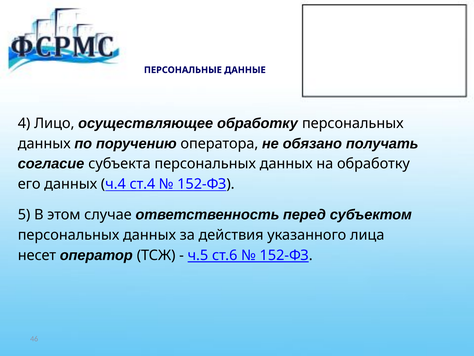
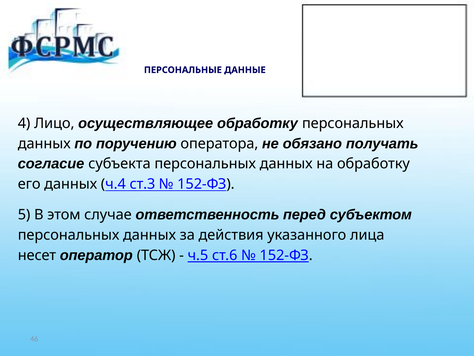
ст.4: ст.4 -> ст.3 (142, 184)
